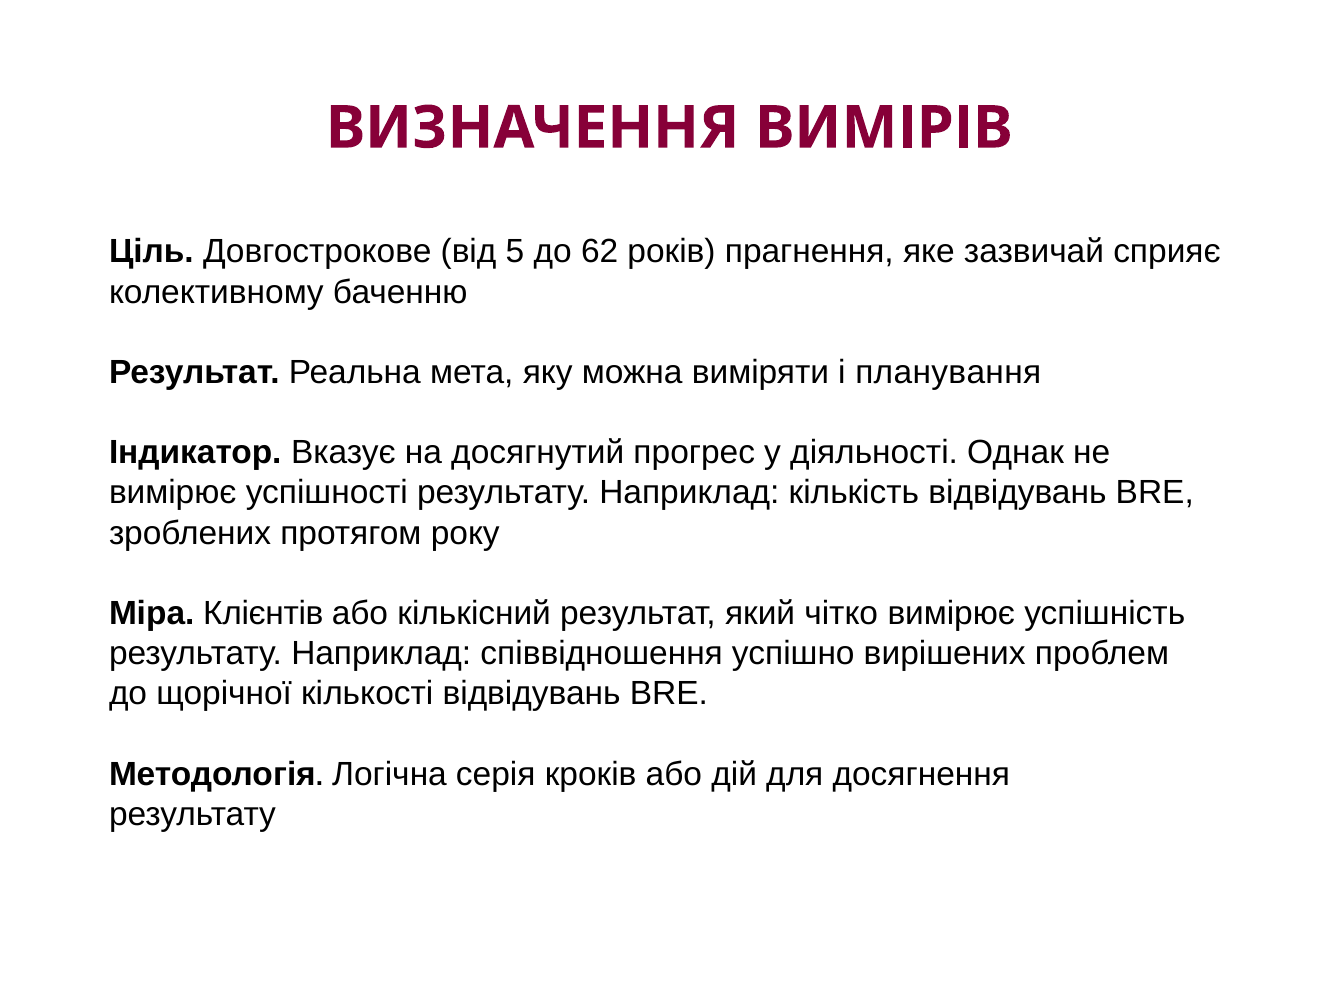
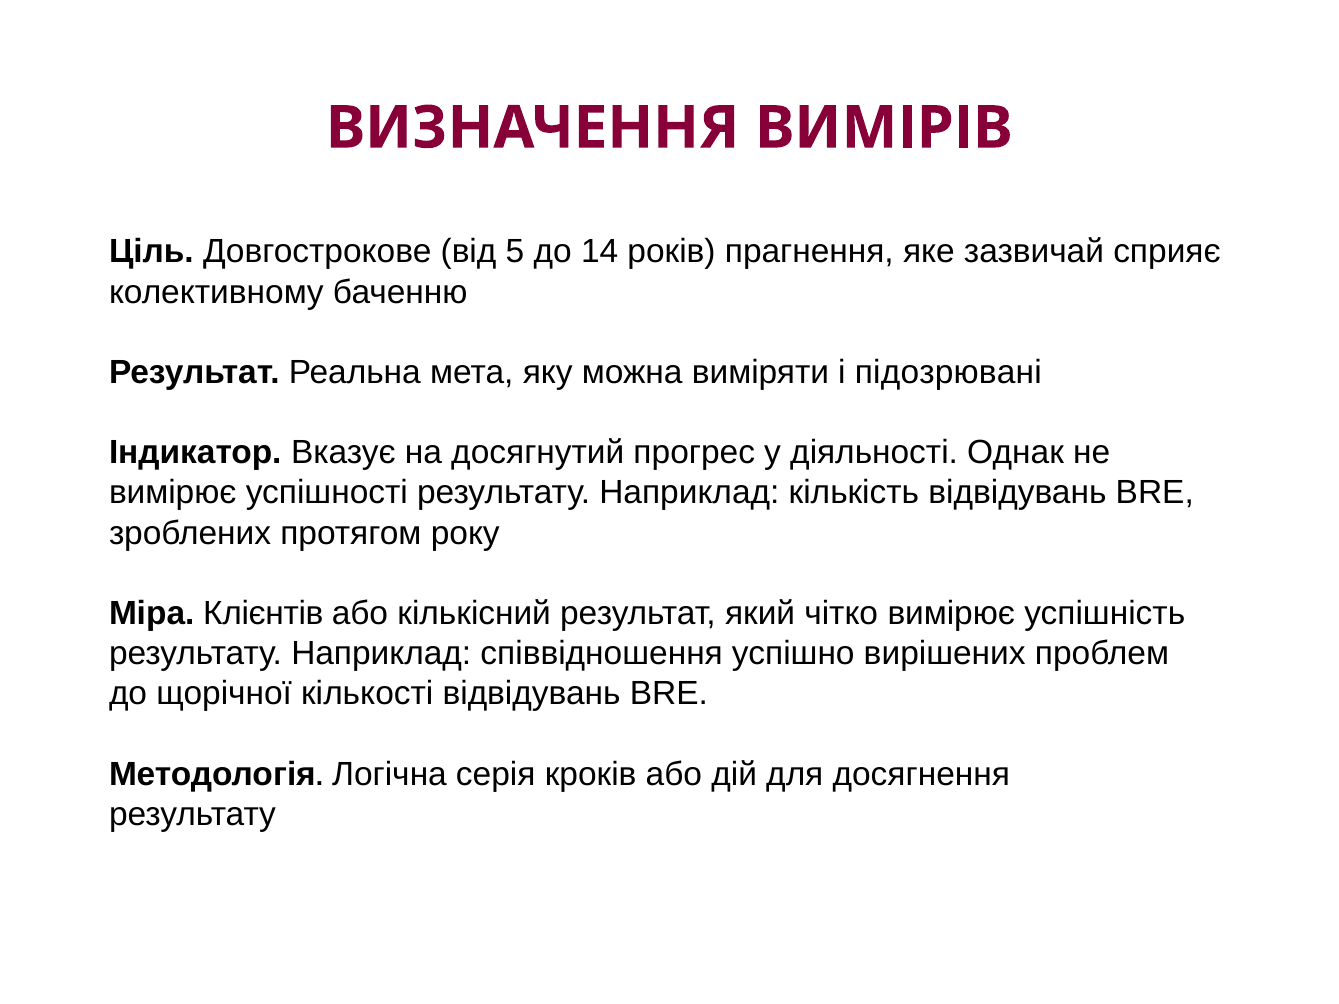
62: 62 -> 14 (600, 252)
планування: планування -> підозрювані (948, 372)
